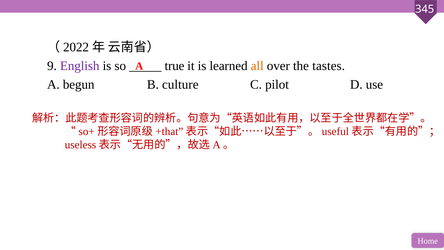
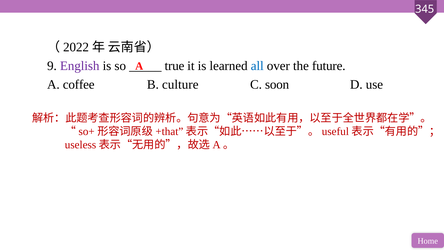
all colour: orange -> blue (257, 66)
tastes: tastes -> future (329, 66)
begun: begun -> coffee (79, 84)
pilot: pilot -> soon (277, 84)
